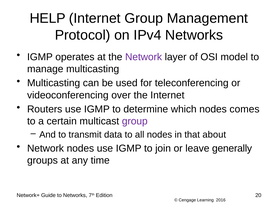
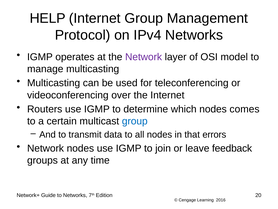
group colour: purple -> blue (135, 121)
about: about -> errors (214, 134)
generally: generally -> feedback (232, 148)
